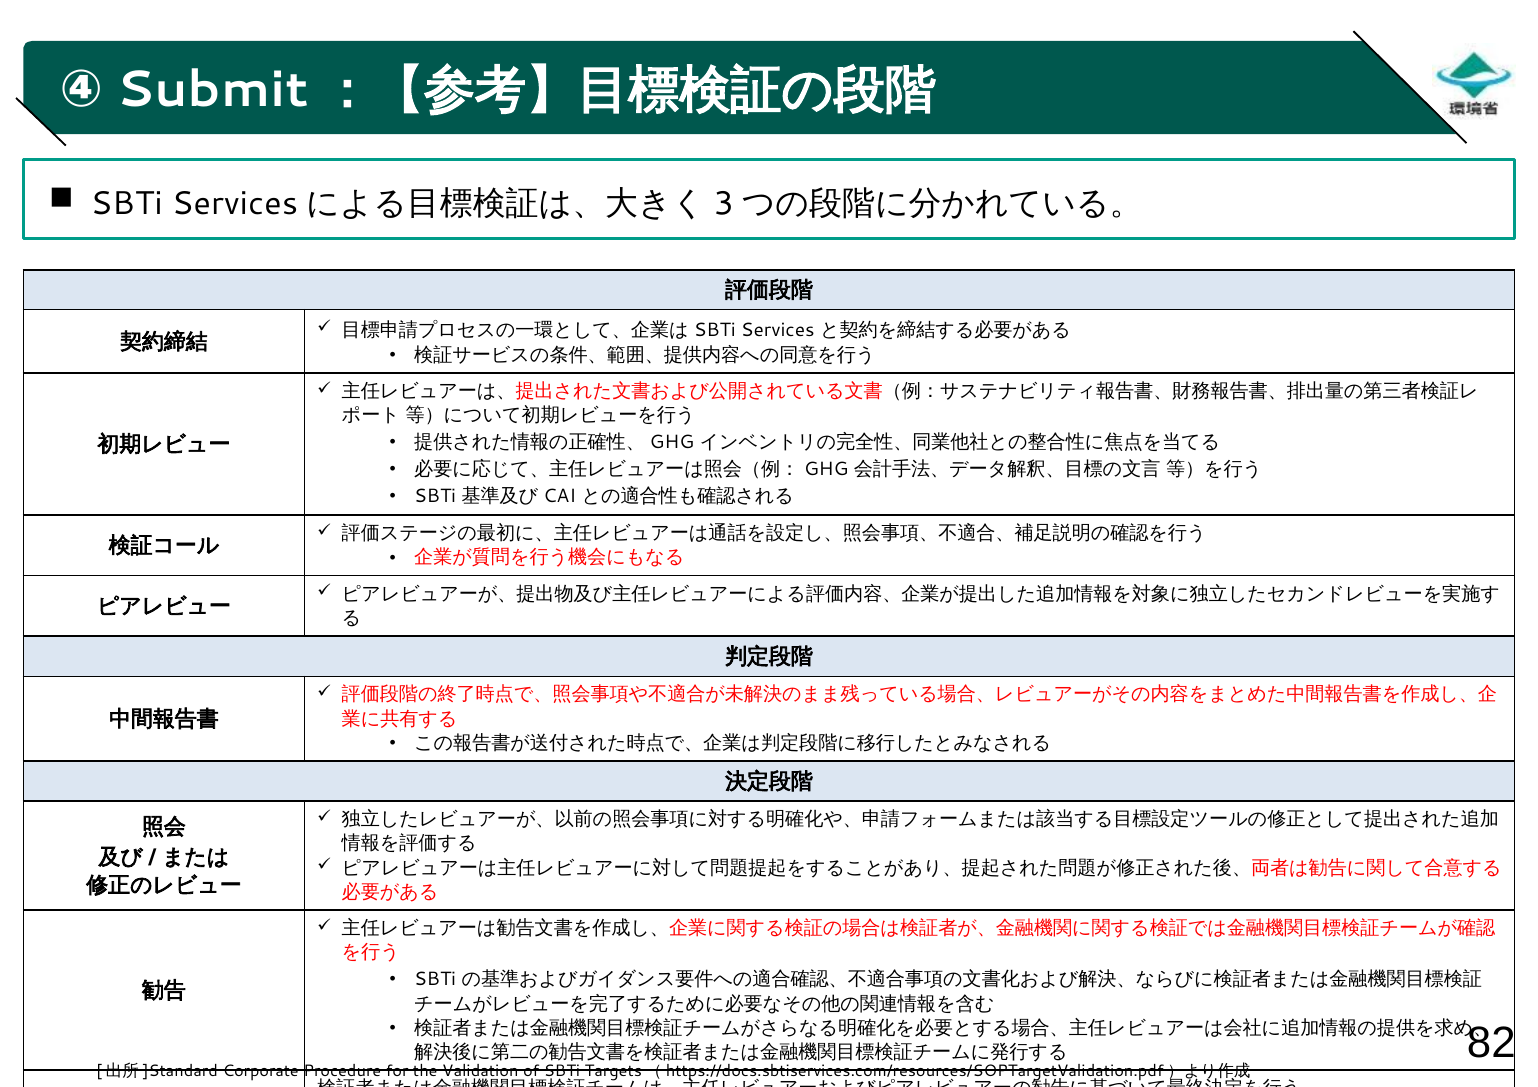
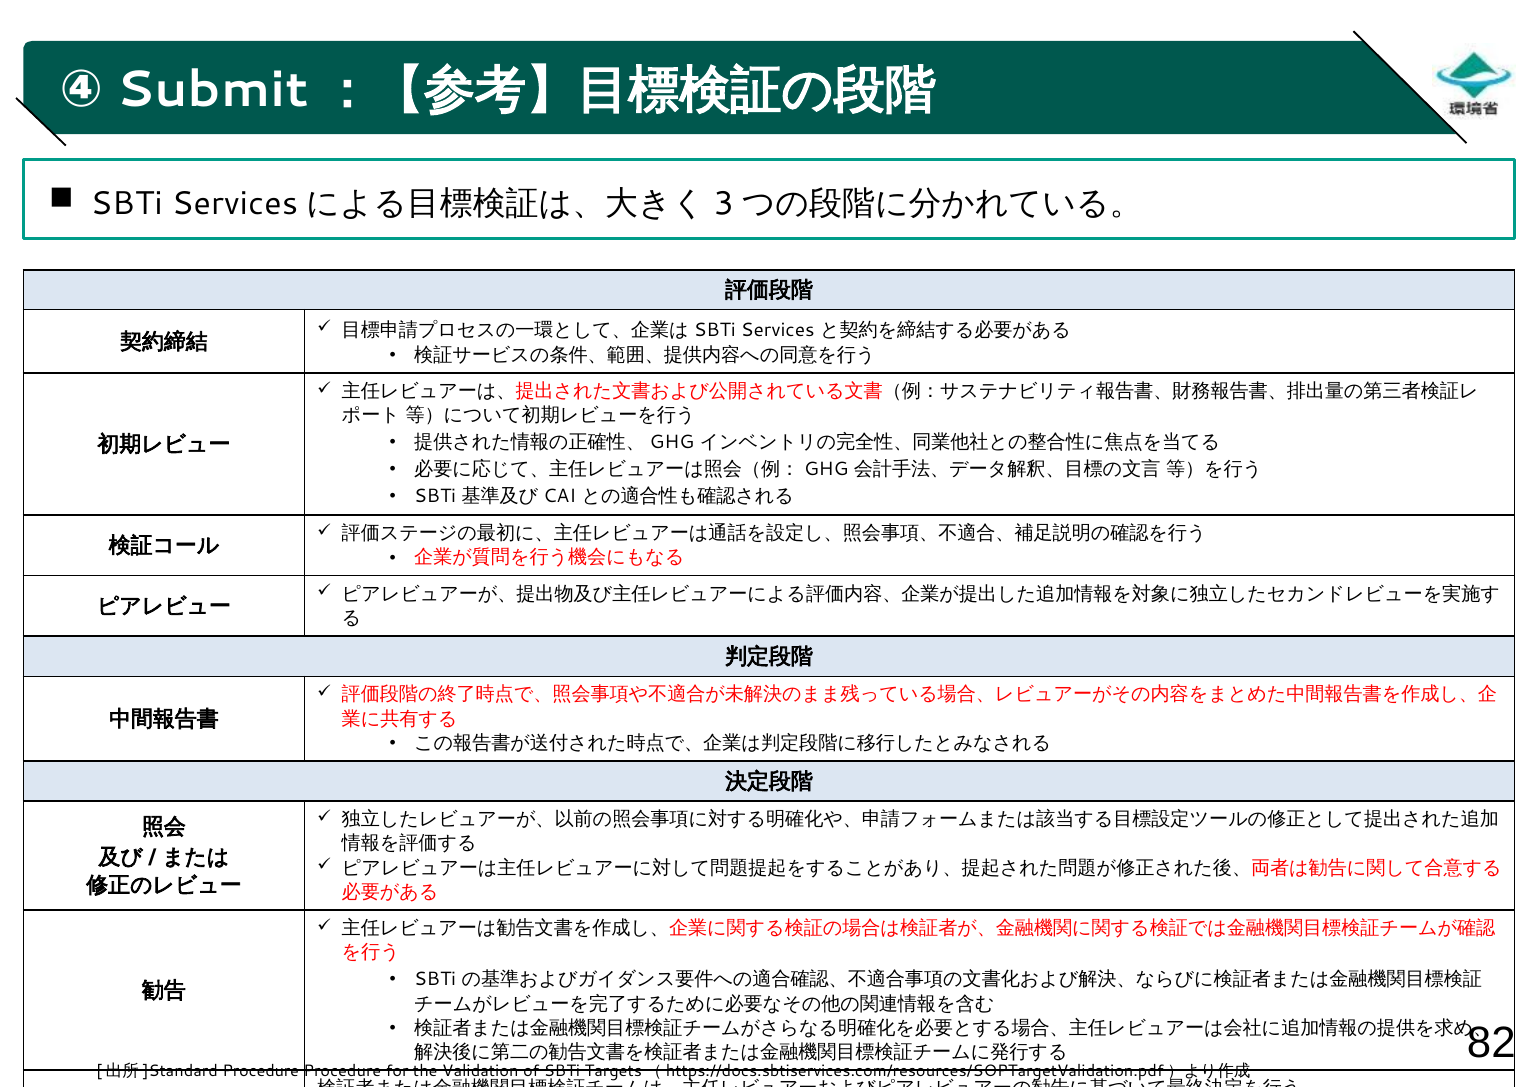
Corporate: Corporate -> Procedure (261, 1072)
